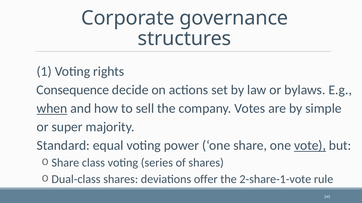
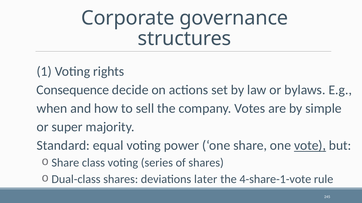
when underline: present -> none (52, 109)
offer: offer -> later (206, 180)
2-share-1-vote: 2-share-1-vote -> 4-share-1-vote (275, 180)
